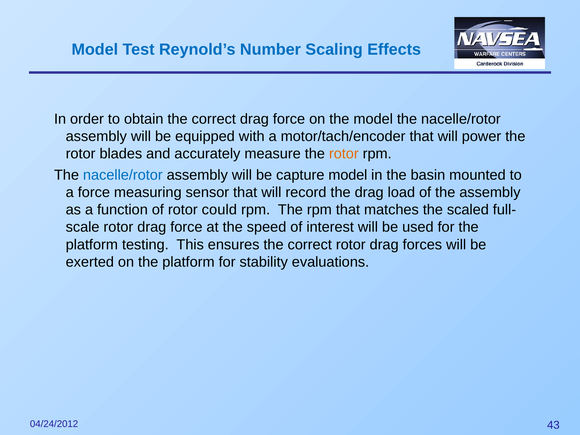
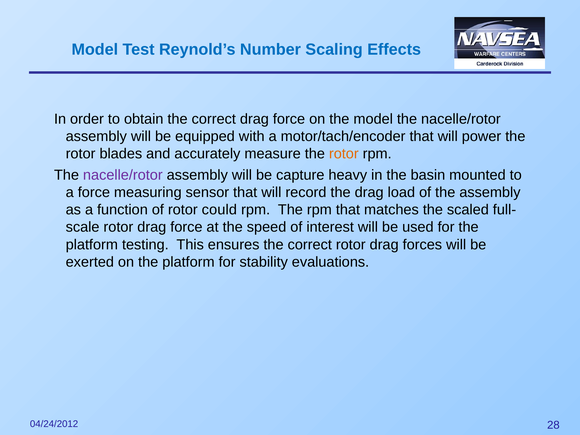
nacelle/rotor colour: blue -> purple (123, 175)
capture model: model -> heavy (348, 175)
43: 43 -> 28 (553, 425)
